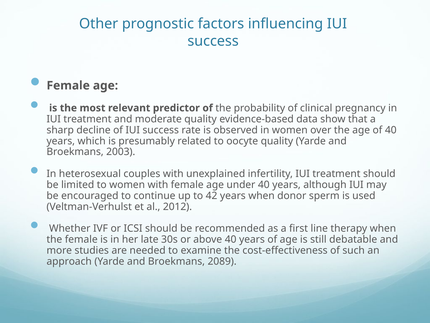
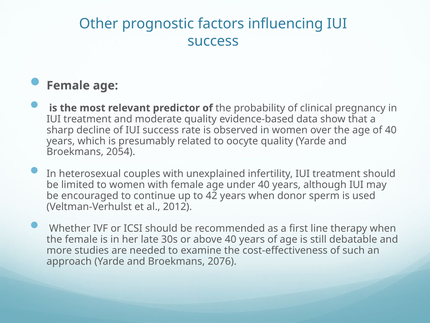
2003: 2003 -> 2054 (121, 152)
2089: 2089 -> 2076 (222, 261)
